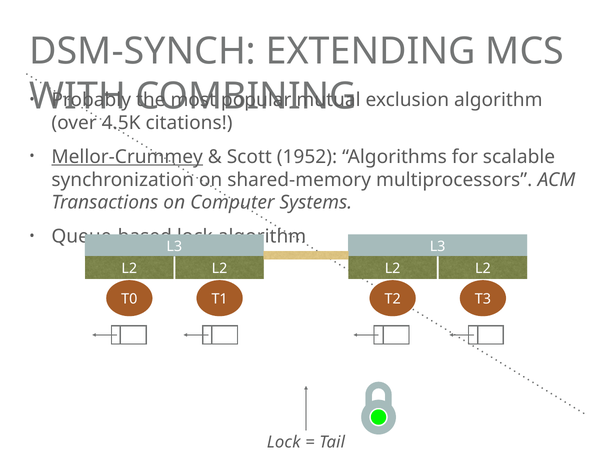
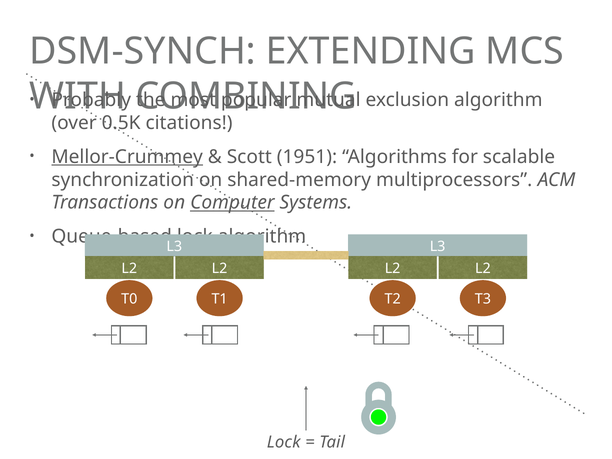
4.5K: 4.5K -> 0.5K (121, 123)
1952: 1952 -> 1951 (307, 157)
Computer underline: none -> present (232, 203)
